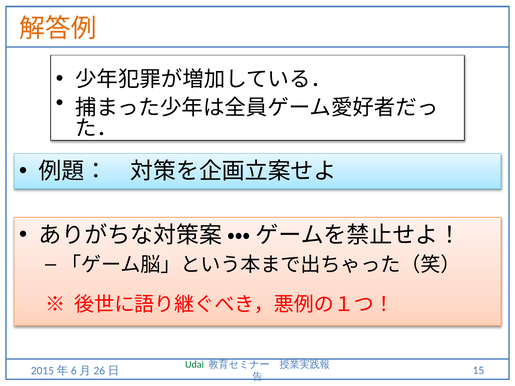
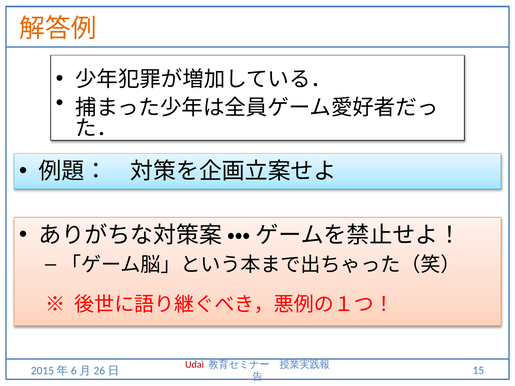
Udai colour: green -> red (195, 365)
